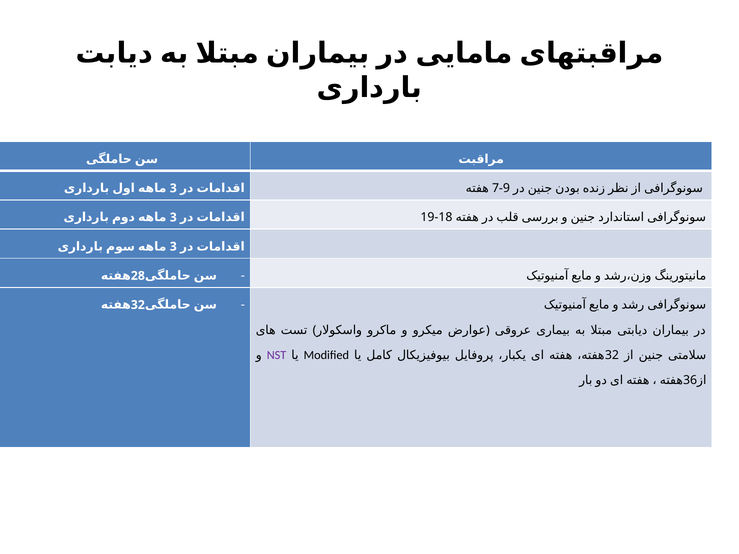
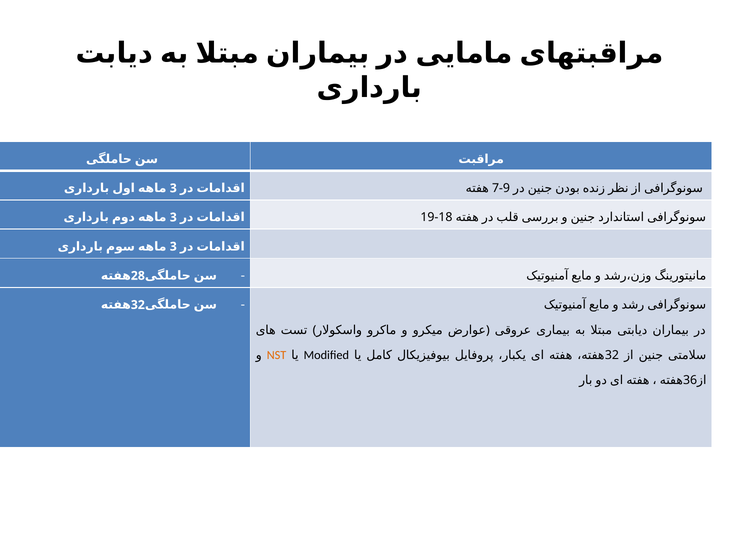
NST colour: purple -> orange (277, 355)
